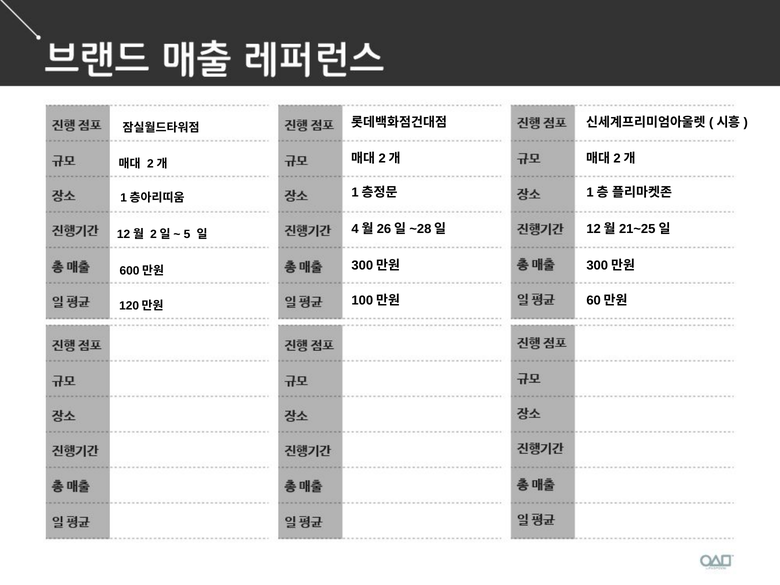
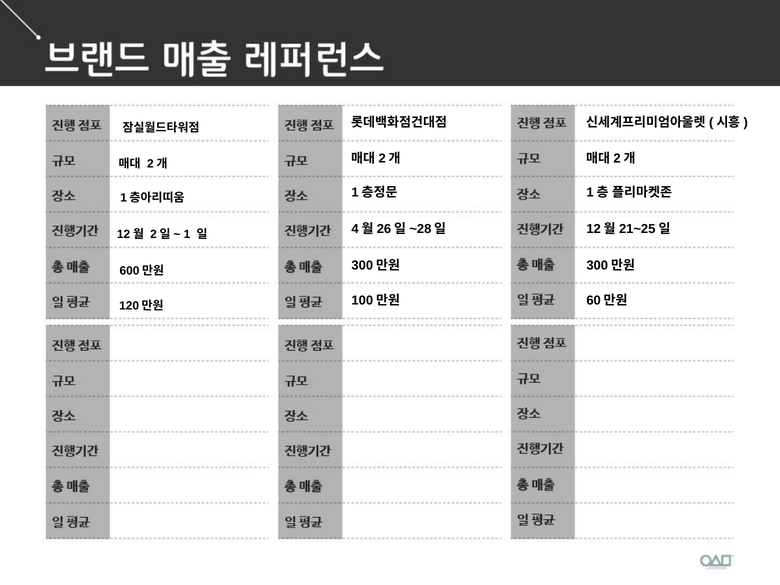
5: 5 -> 1 (187, 234)
